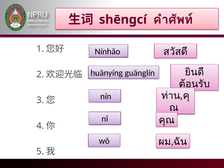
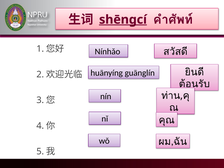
shēngcí underline: none -> present (123, 20)
